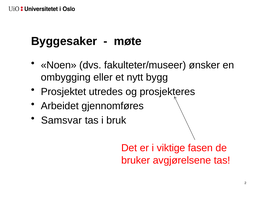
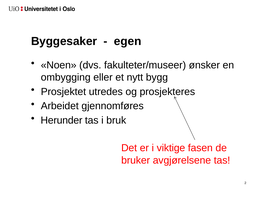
møte: møte -> egen (128, 41)
Samsvar: Samsvar -> Herunder (62, 120)
